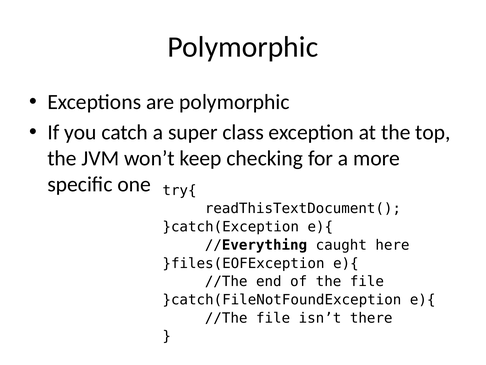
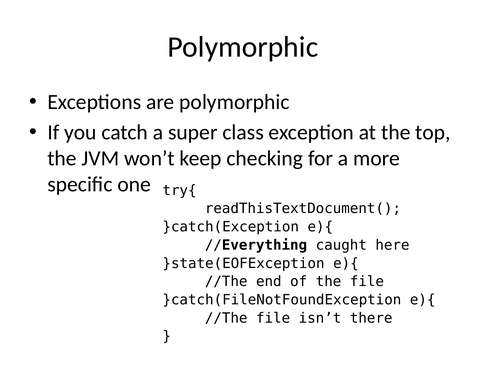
}files(EOFException: }files(EOFException -> }state(EOFException (244, 263)
